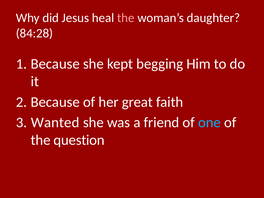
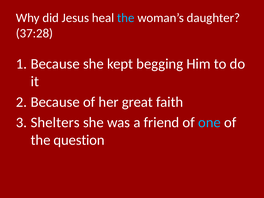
the colour: pink -> light blue (126, 18)
84:28: 84:28 -> 37:28 (34, 33)
Wanted: Wanted -> Shelters (55, 123)
